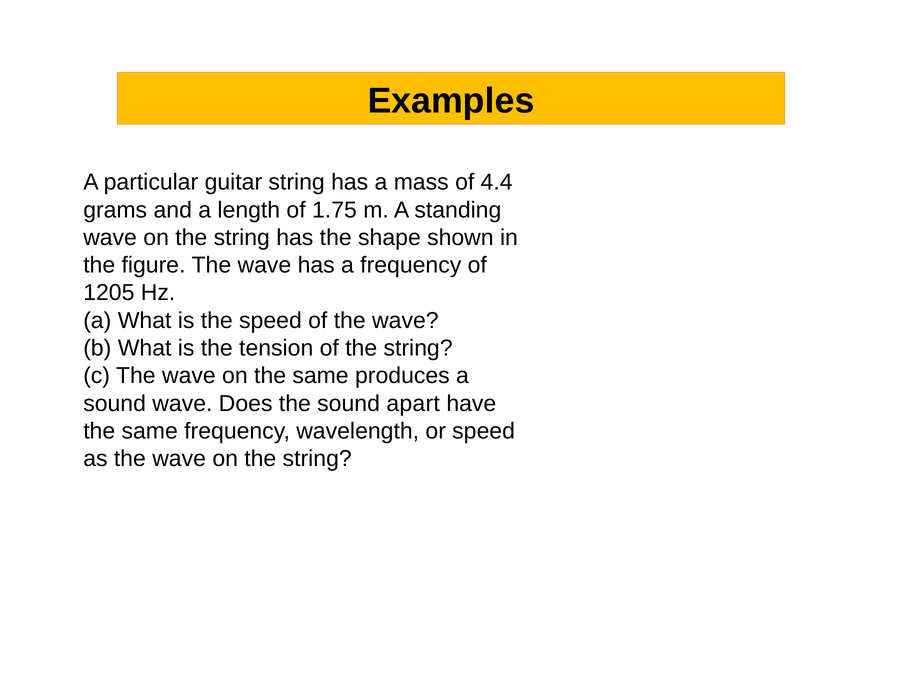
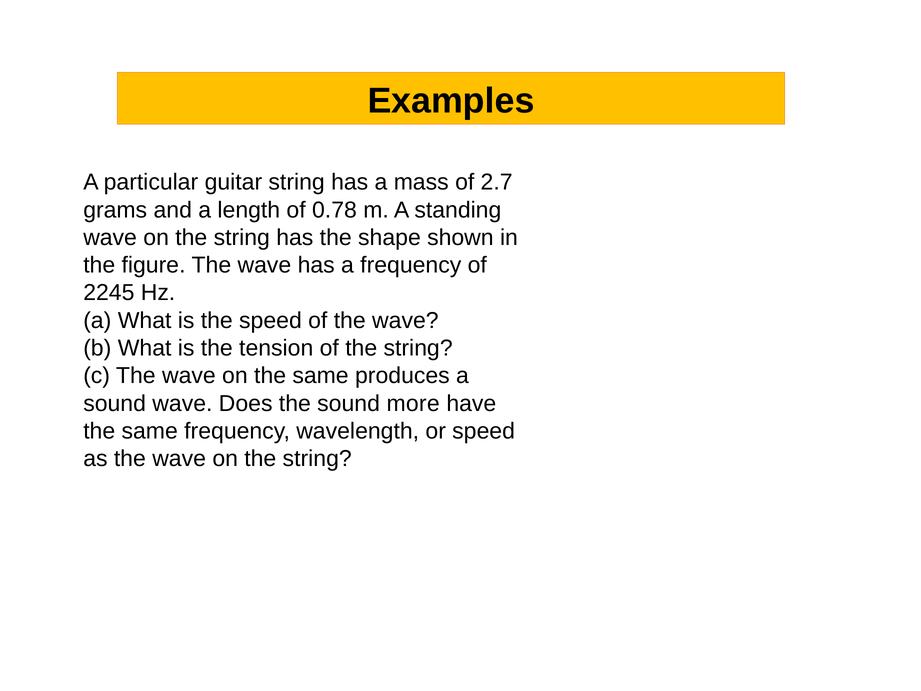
4.4: 4.4 -> 2.7 (497, 182)
1.75: 1.75 -> 0.78 (334, 210)
1205: 1205 -> 2245 (109, 293)
apart: apart -> more (413, 403)
